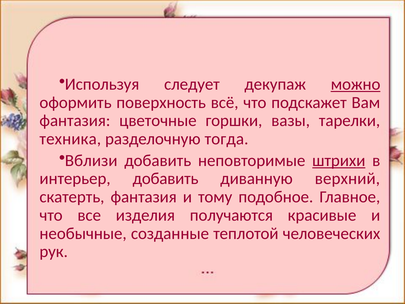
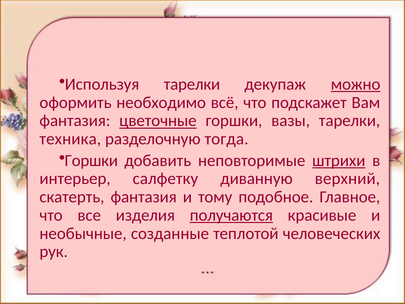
Используя следует: следует -> тарелки (192, 84)
поверхность: поверхность -> необходимо (161, 102)
цветочные underline: none -> present (158, 121)
Вблизи: Вблизи -> Горшки (91, 160)
интерьер добавить: добавить -> салфетку (165, 179)
получаются underline: none -> present (231, 215)
